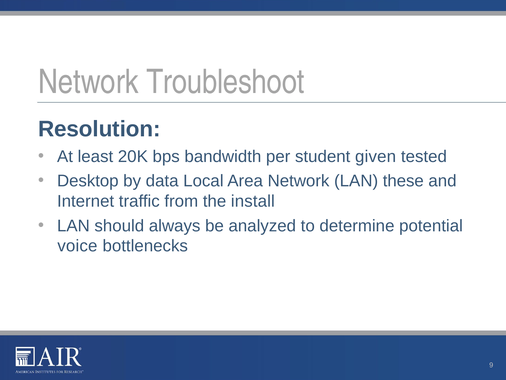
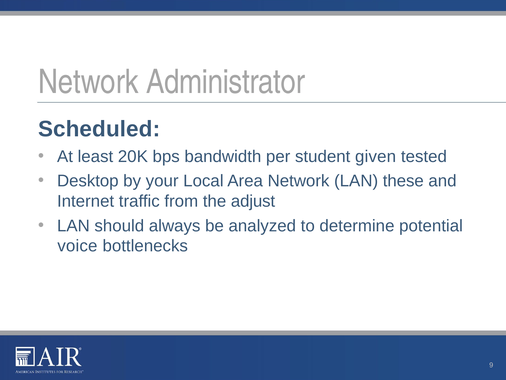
Troubleshoot: Troubleshoot -> Administrator (225, 82)
Resolution: Resolution -> Scheduled (99, 129)
data: data -> your (162, 181)
install: install -> adjust (253, 201)
